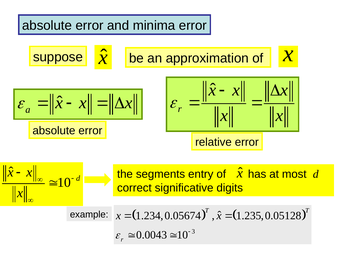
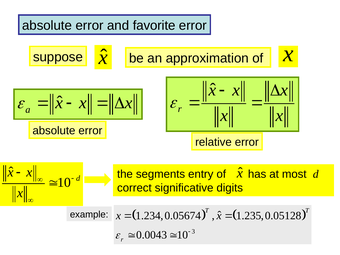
minima: minima -> favorite (154, 26)
